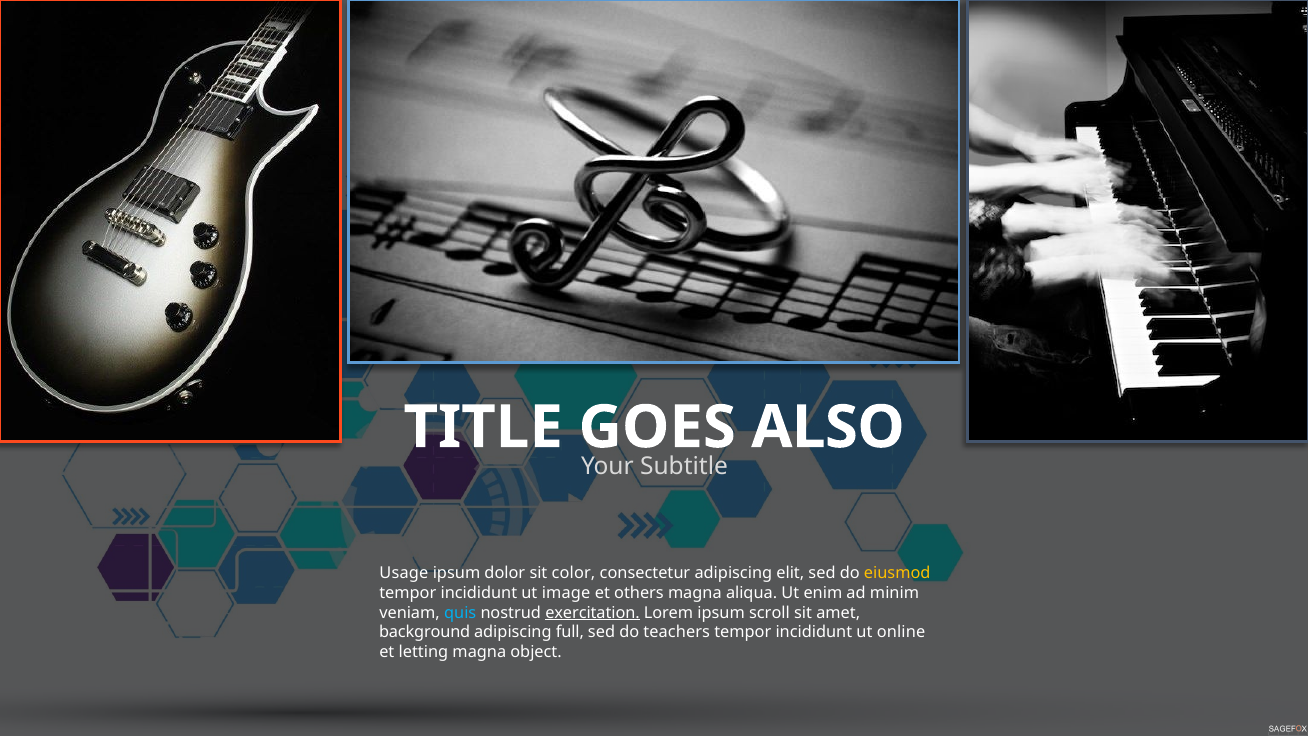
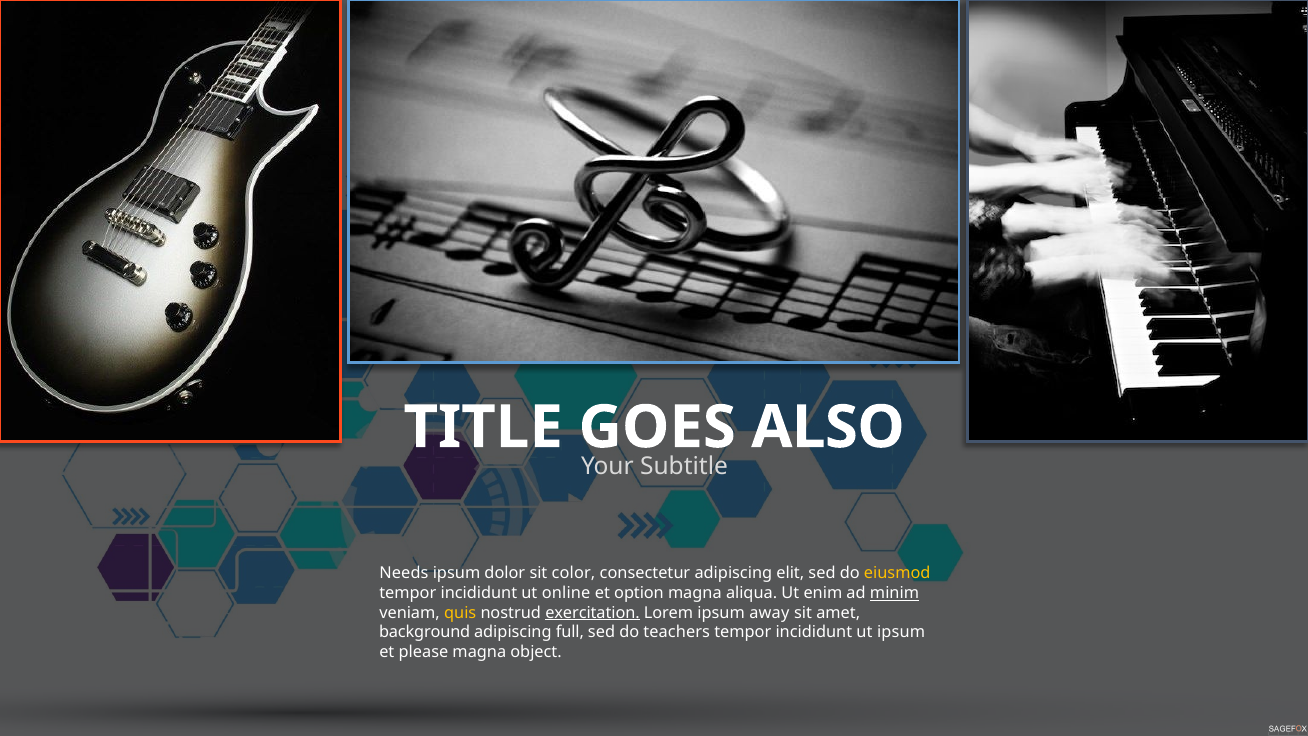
Usage: Usage -> Needs (404, 573)
image: image -> online (566, 593)
others: others -> option (639, 593)
minim underline: none -> present (895, 593)
quis colour: light blue -> yellow (460, 612)
scroll: scroll -> away (769, 612)
ut online: online -> ipsum (901, 632)
letting: letting -> please (423, 652)
